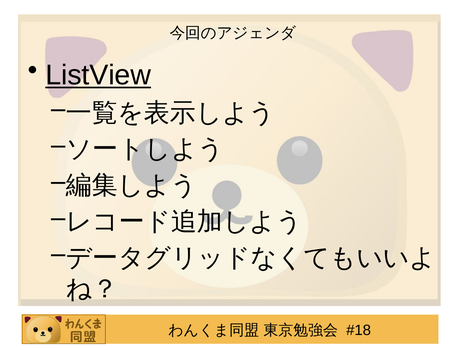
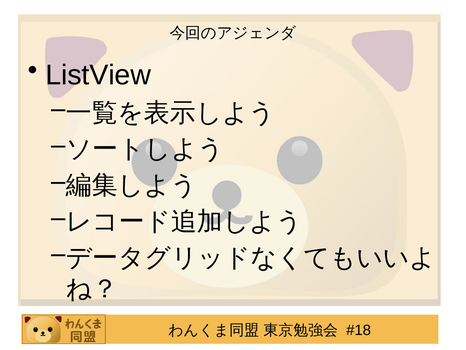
ListView underline: present -> none (98, 75)
